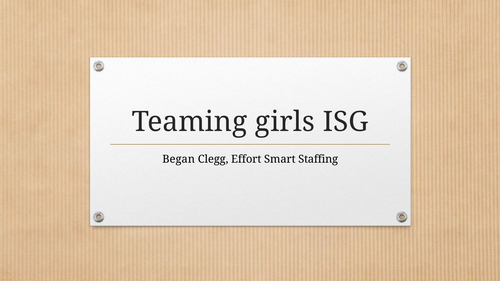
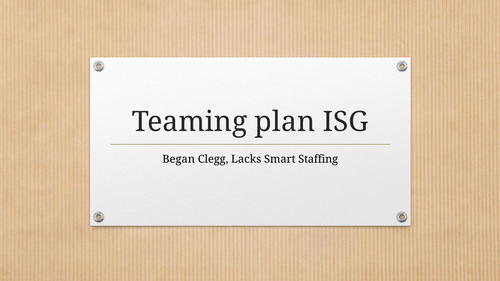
girls: girls -> plan (285, 122)
Effort: Effort -> Lacks (246, 159)
